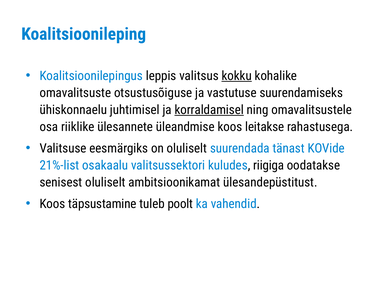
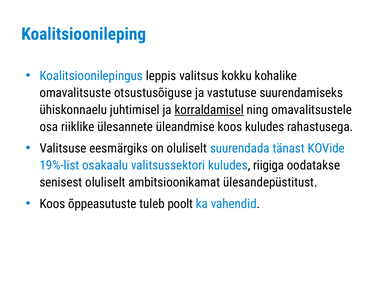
kokku underline: present -> none (237, 76)
koos leitakse: leitakse -> kuludes (265, 127)
21%-list: 21%-list -> 19%-list (59, 165)
täpsustamine: täpsustamine -> õppeasutuste (102, 203)
